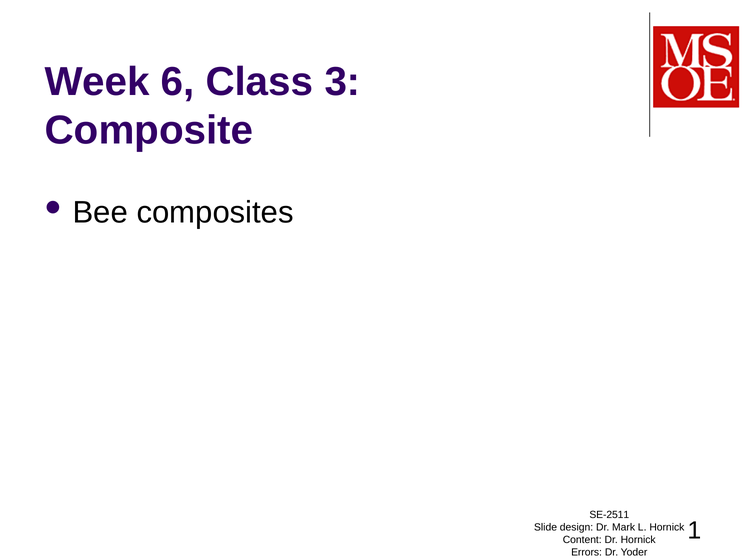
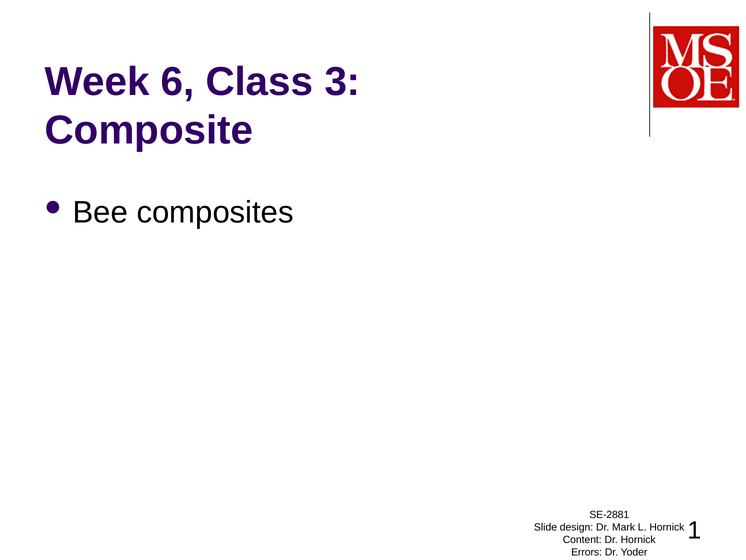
SE-2511: SE-2511 -> SE-2881 (609, 514)
